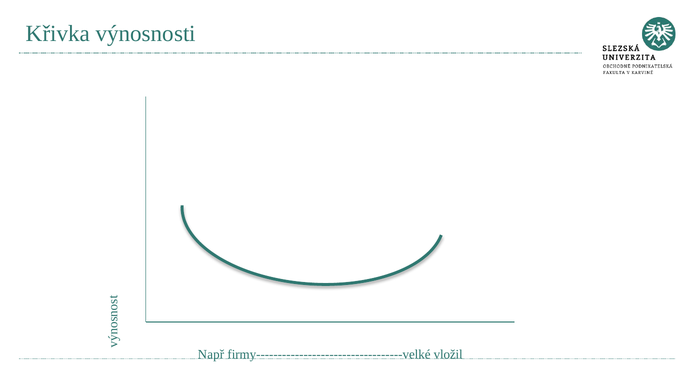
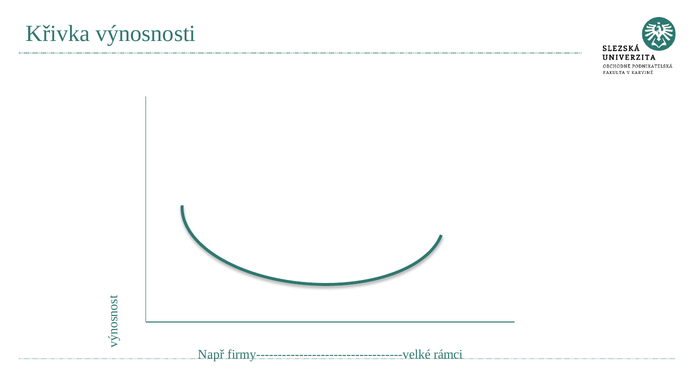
vložil: vložil -> rámci (448, 354)
